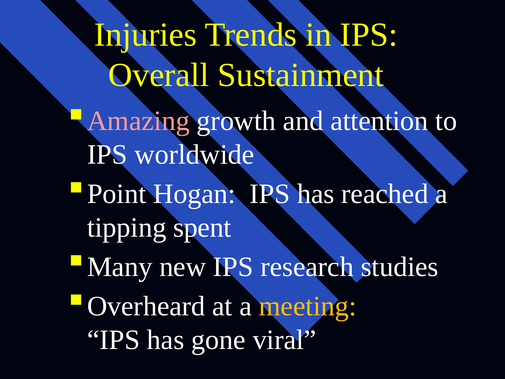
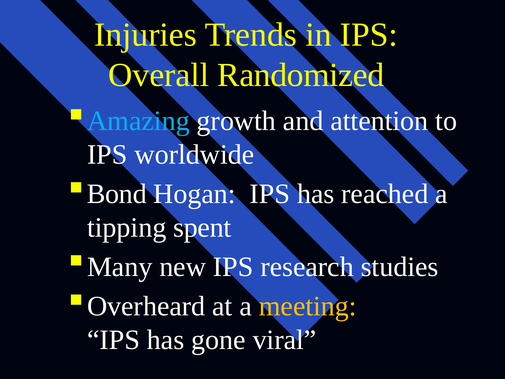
Sustainment: Sustainment -> Randomized (301, 75)
Amazing colour: pink -> light blue (138, 121)
Point: Point -> Bond (117, 194)
